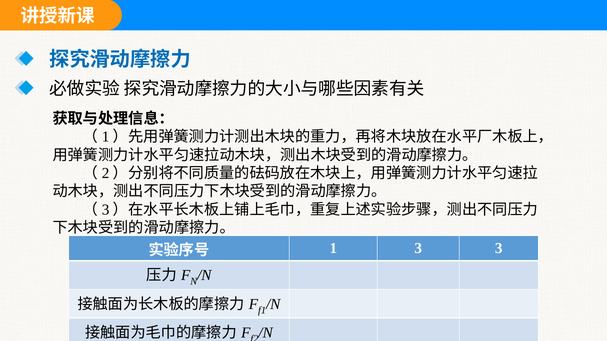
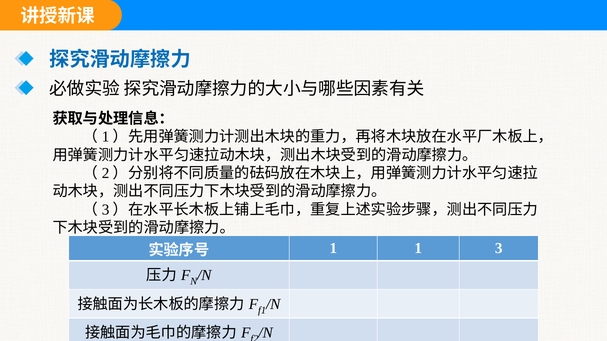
1 3: 3 -> 1 (418, 249)
